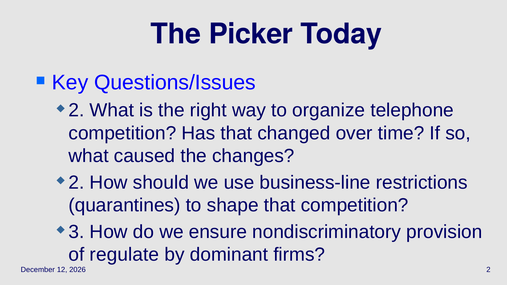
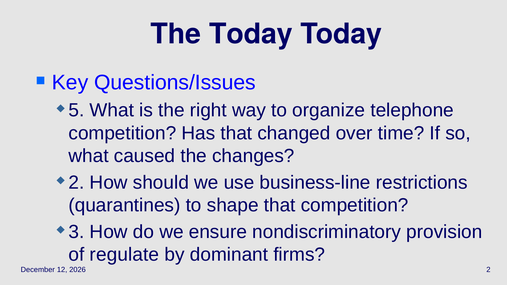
The Picker: Picker -> Today (251, 34)
2: 2 -> 5 (76, 110)
